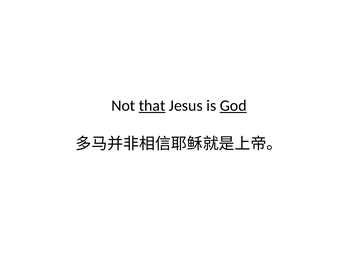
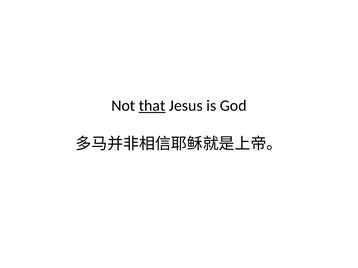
God underline: present -> none (233, 106)
